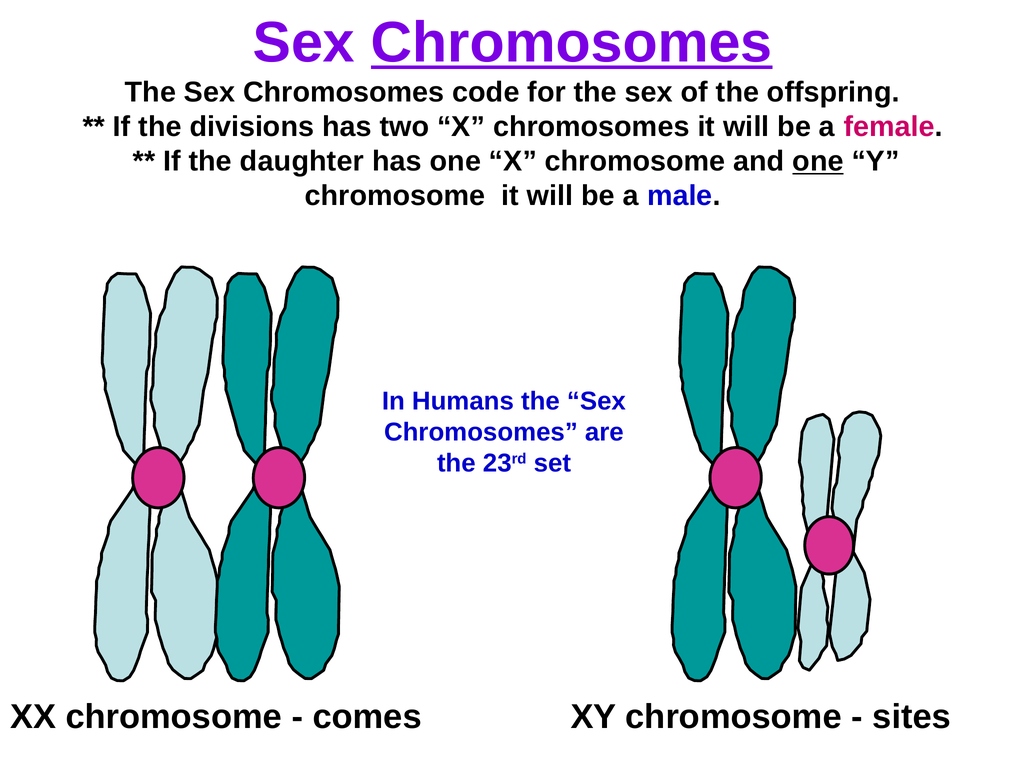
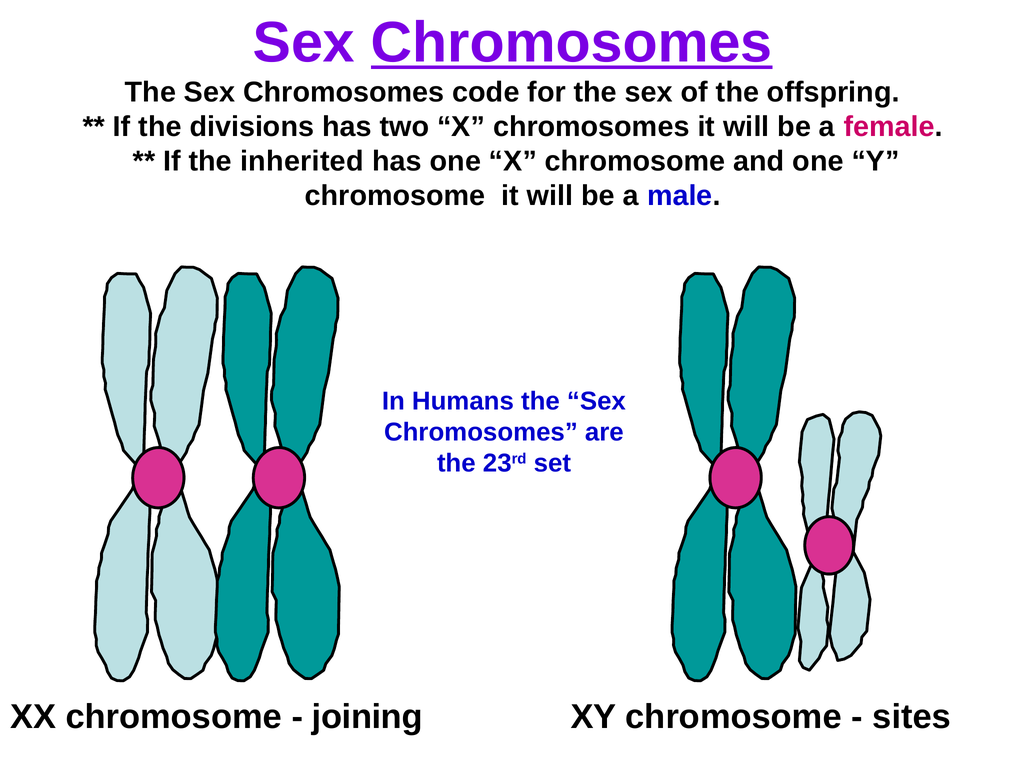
daughter: daughter -> inherited (302, 161)
one underline: present -> none (818, 161)
comes: comes -> joining (367, 717)
